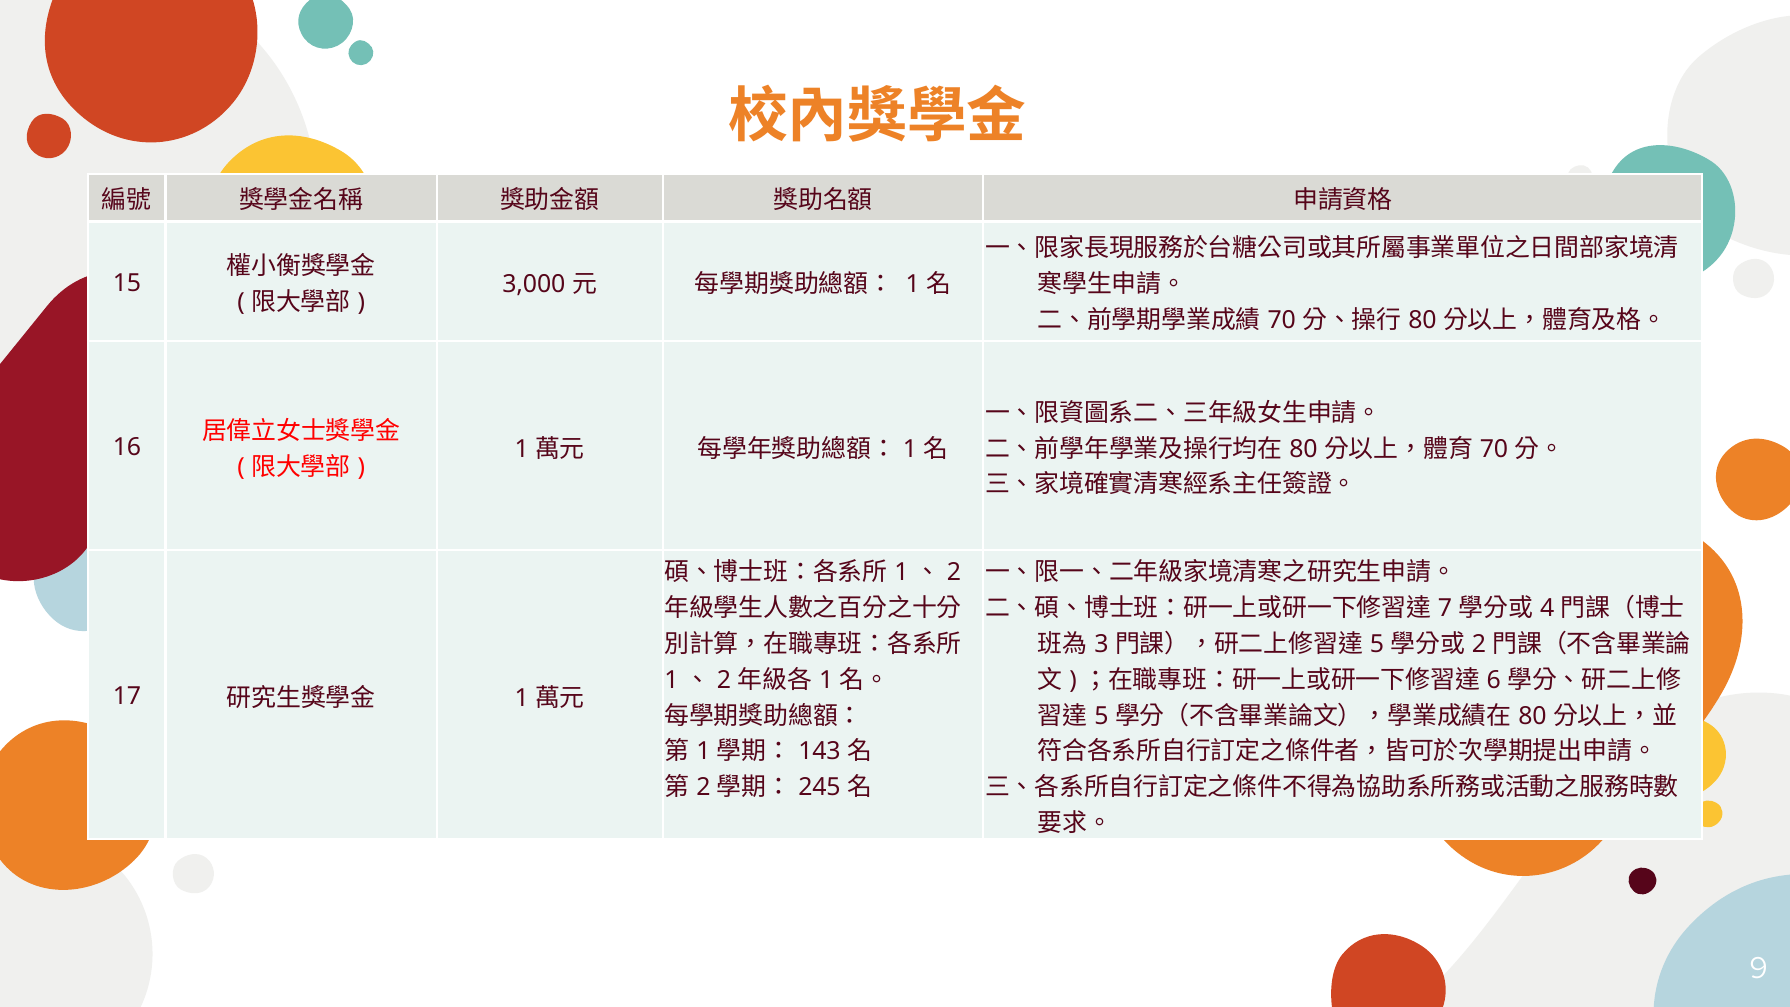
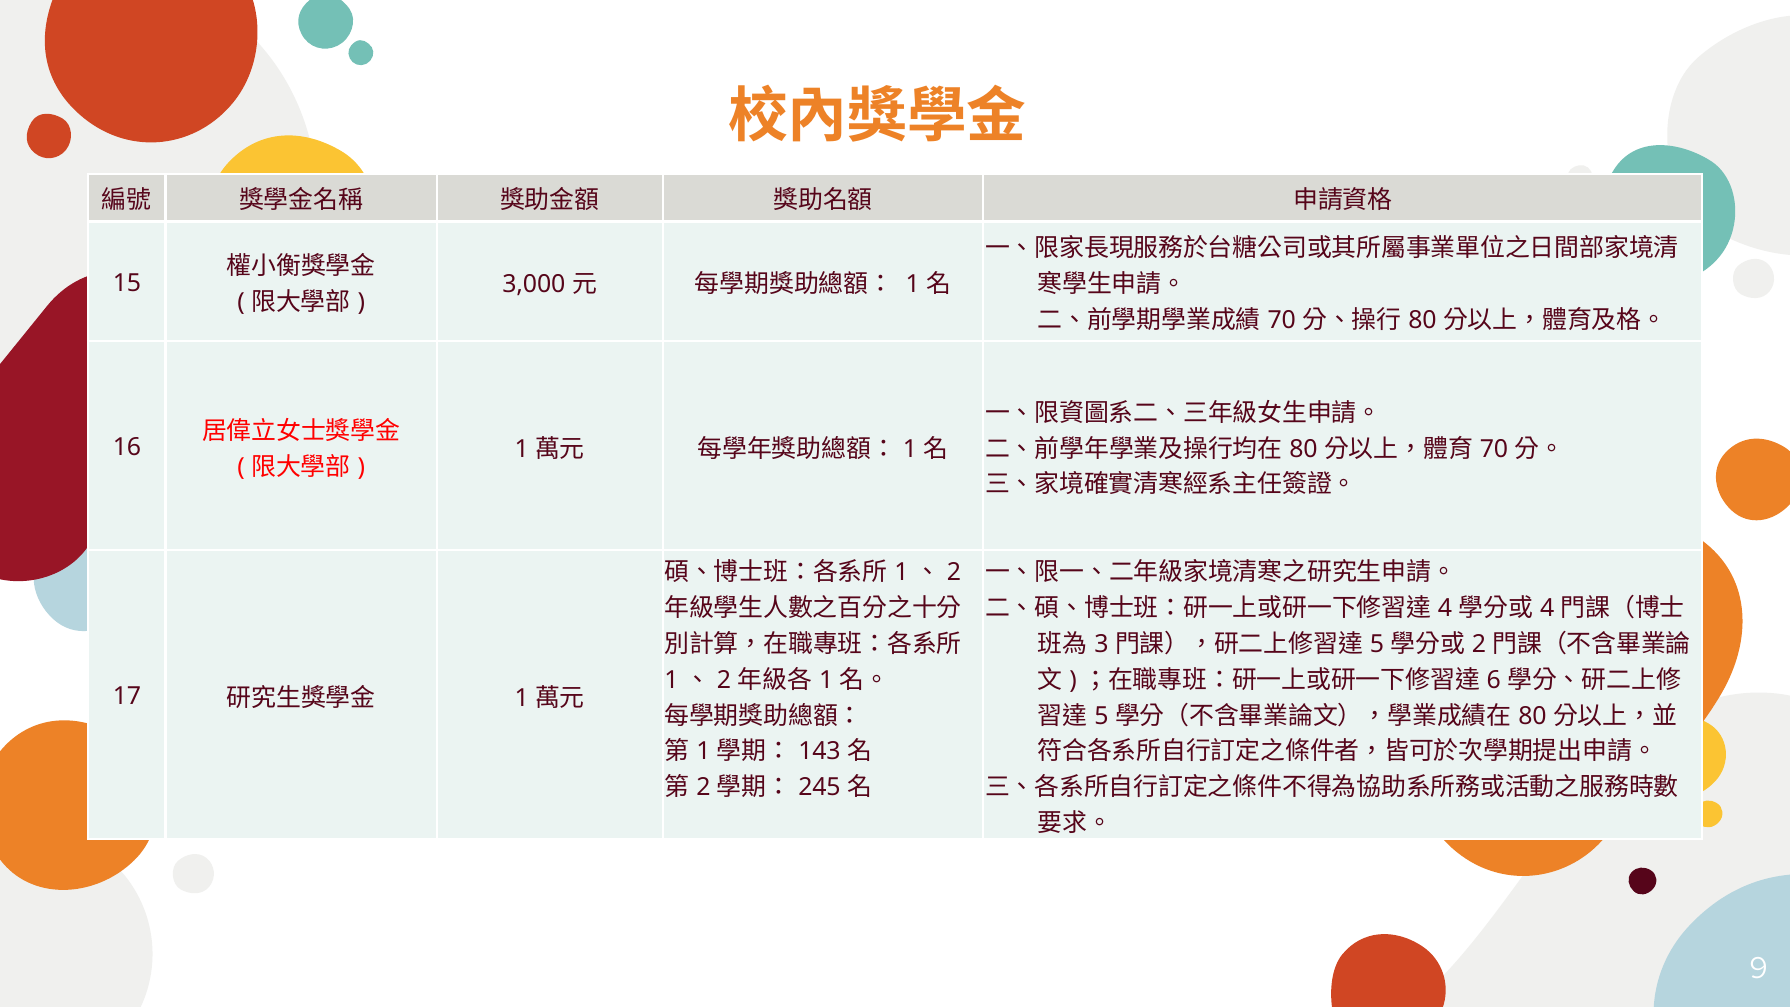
7: 7 -> 4 (1445, 608)
